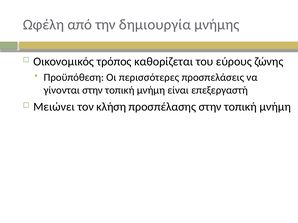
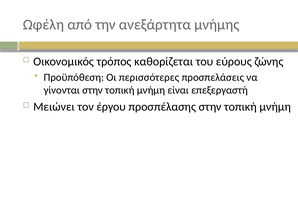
δημιουργία: δημιουργία -> ανεξάρτητα (155, 25)
κλήση: κλήση -> έργου (111, 107)
